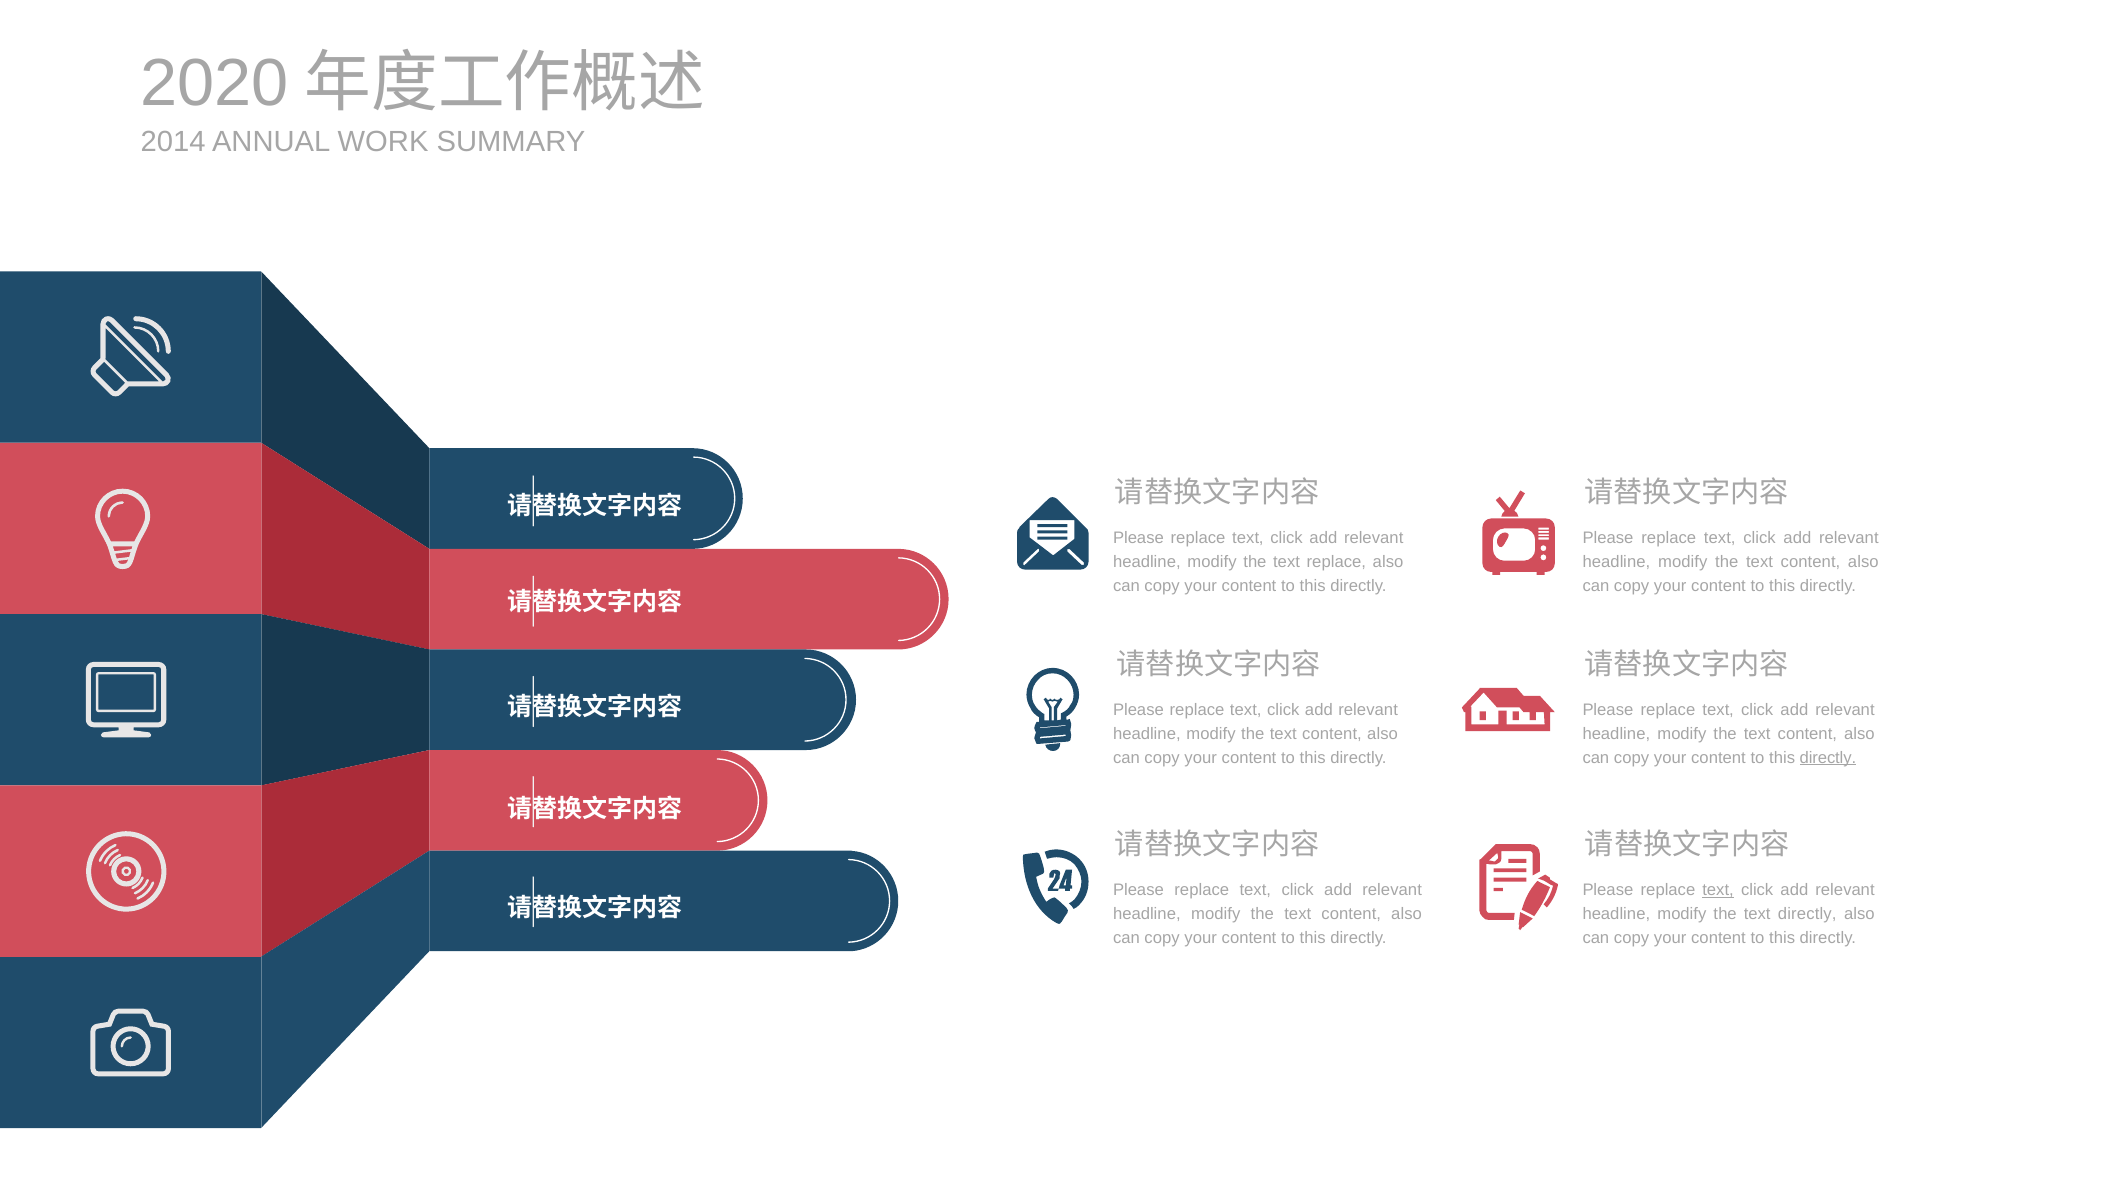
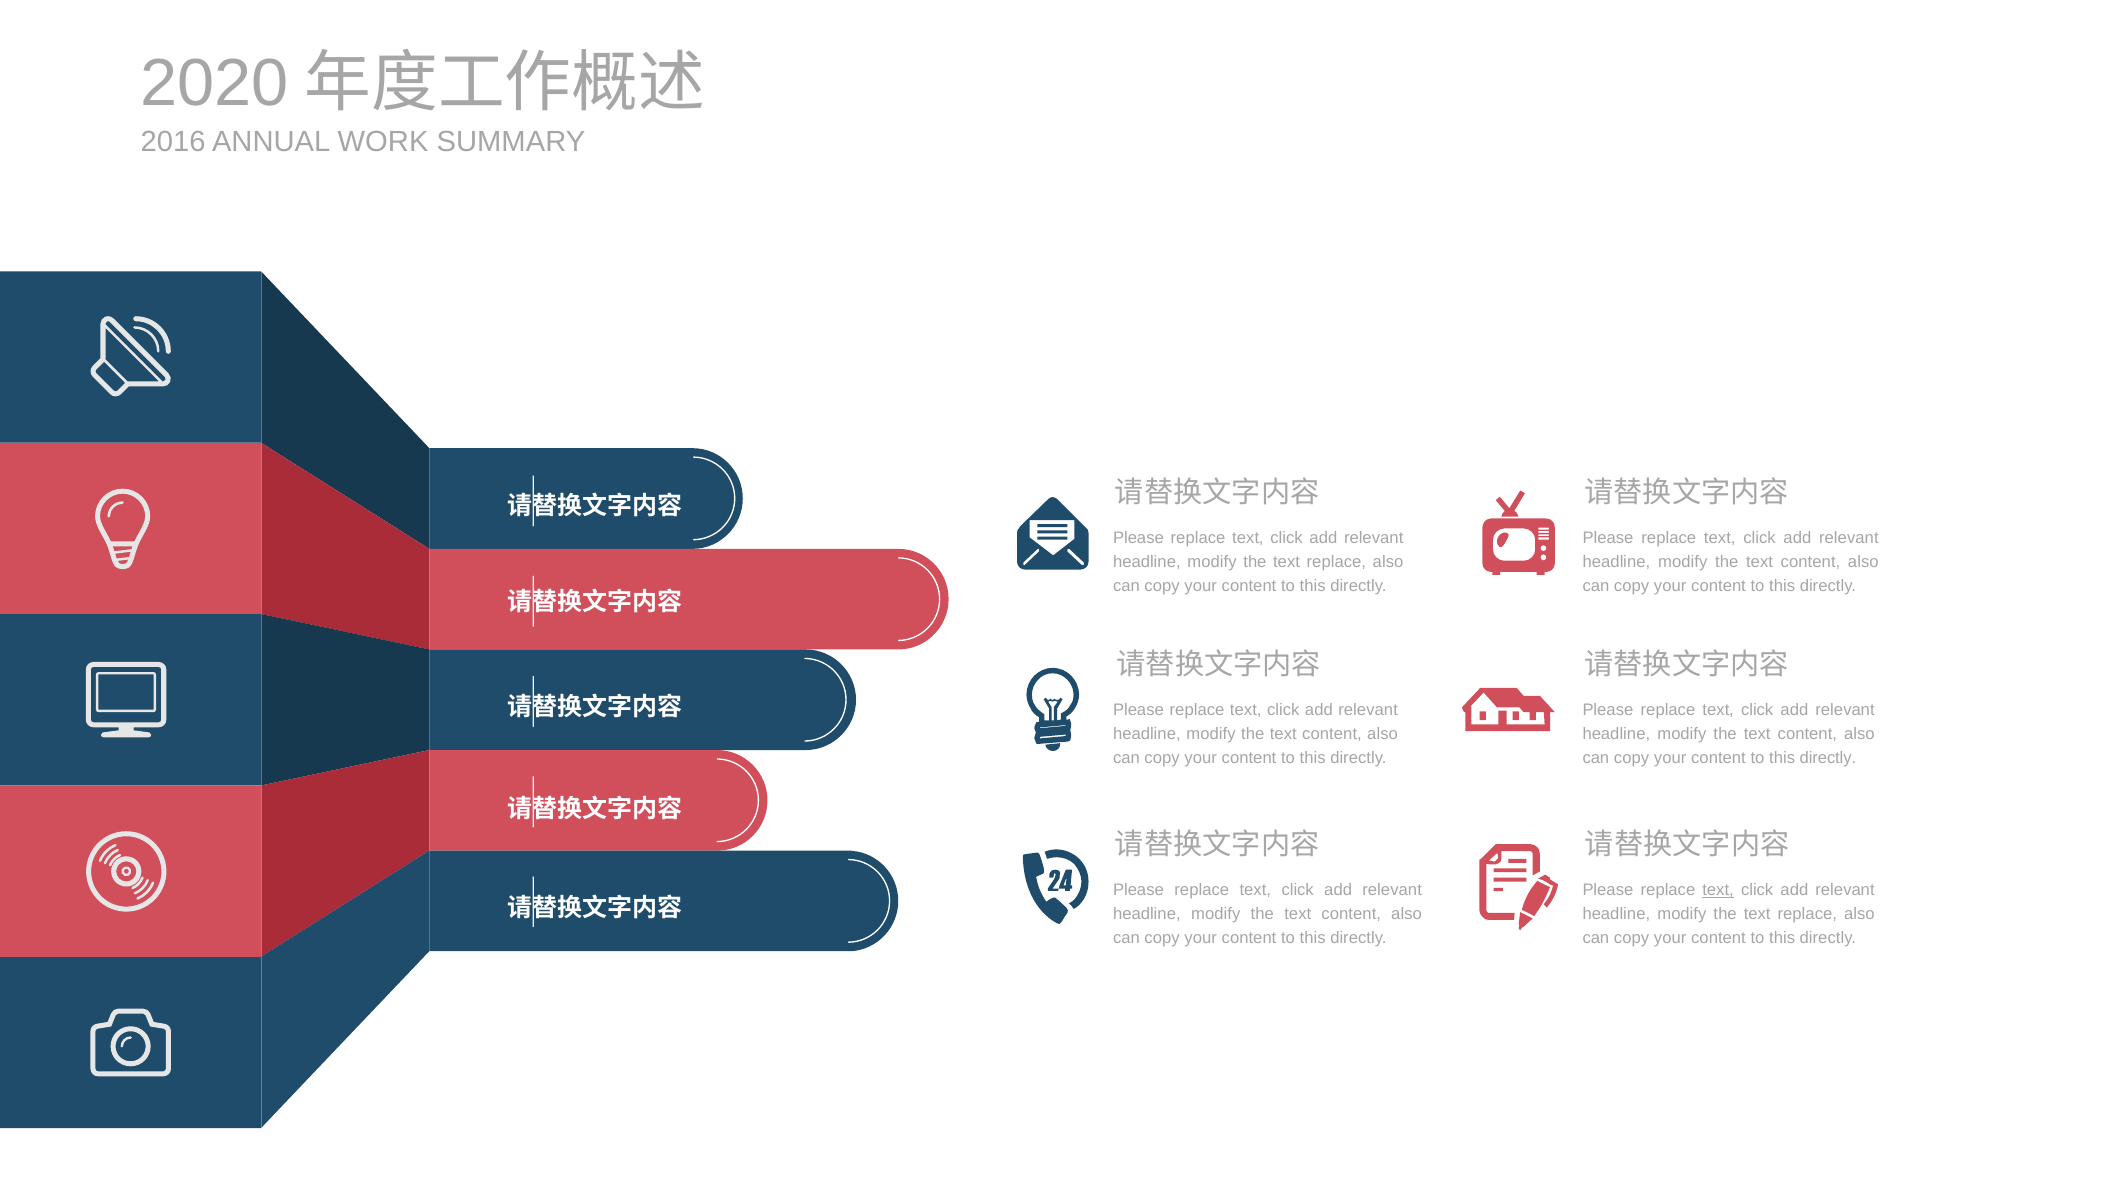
2014: 2014 -> 2016 (173, 142)
directly underline: present -> none (1828, 758)
directly: directly -> replace (1807, 914)
